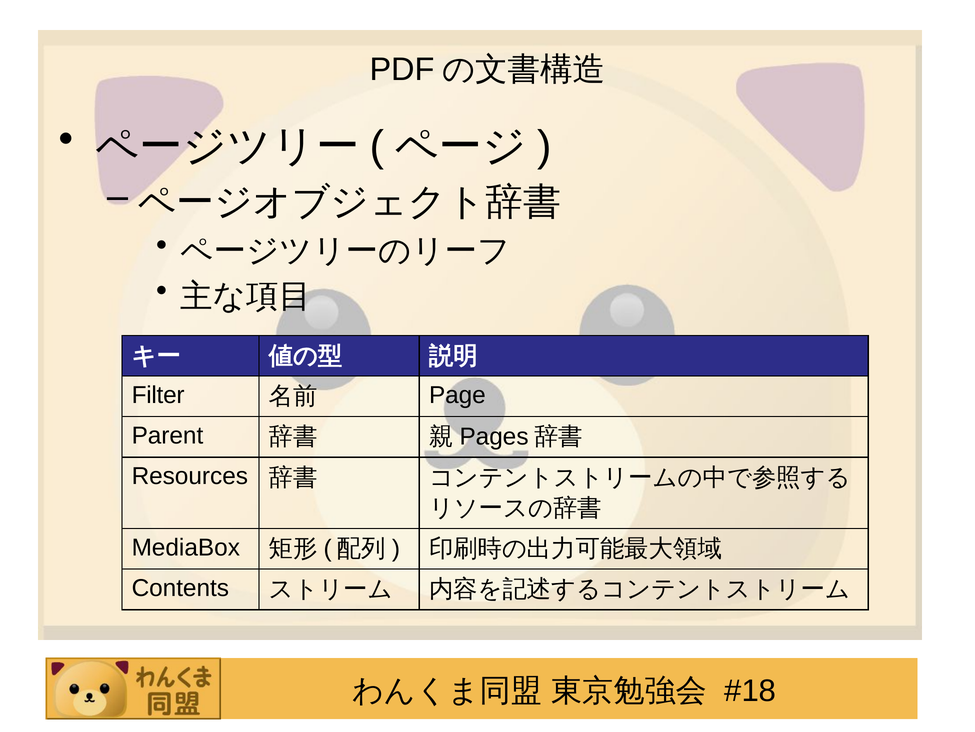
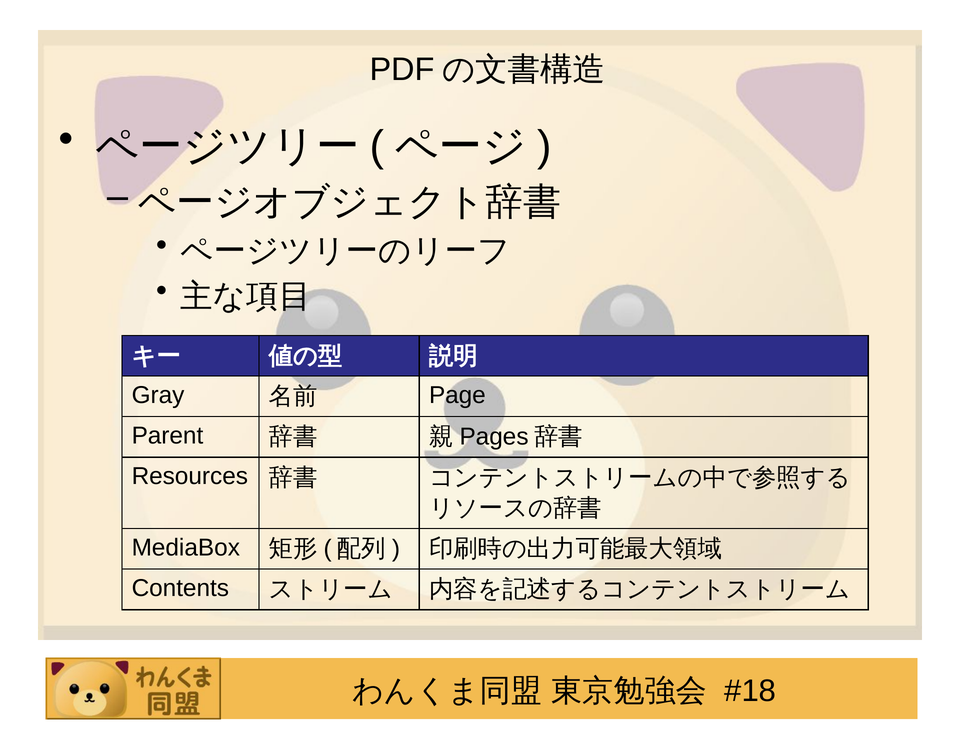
Filter: Filter -> Gray (158, 395)
